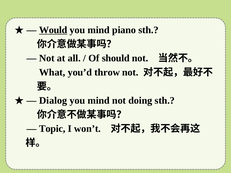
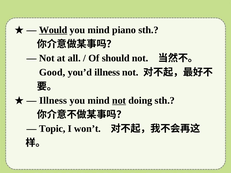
What: What -> Good (52, 72)
you’d throw: throw -> illness (107, 72)
Dialog: Dialog -> Illness (53, 101)
not underline: none -> present (119, 101)
